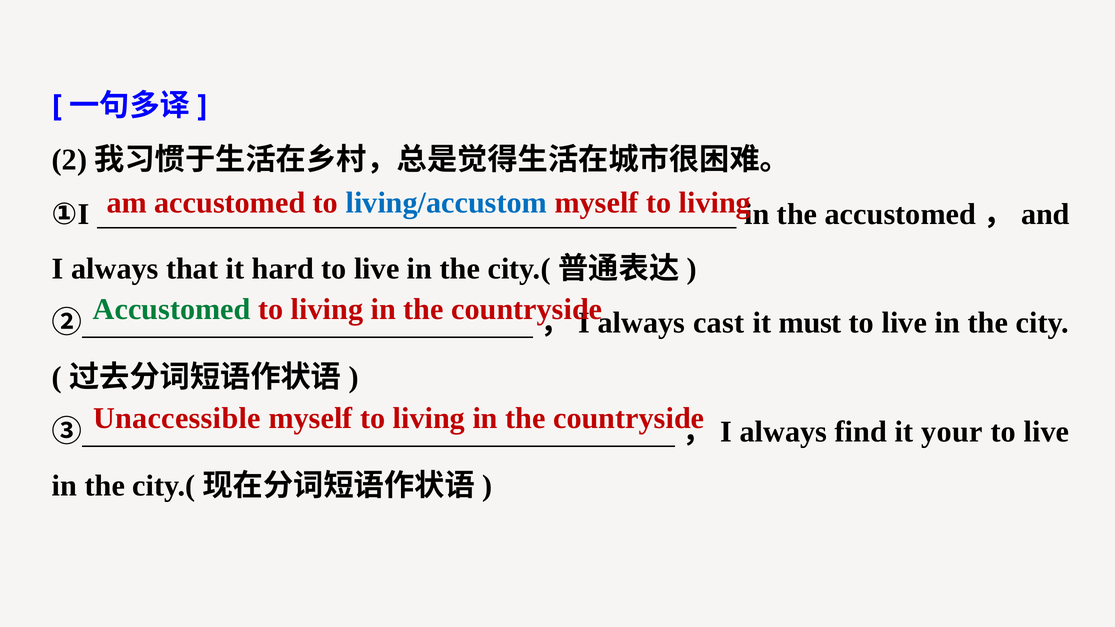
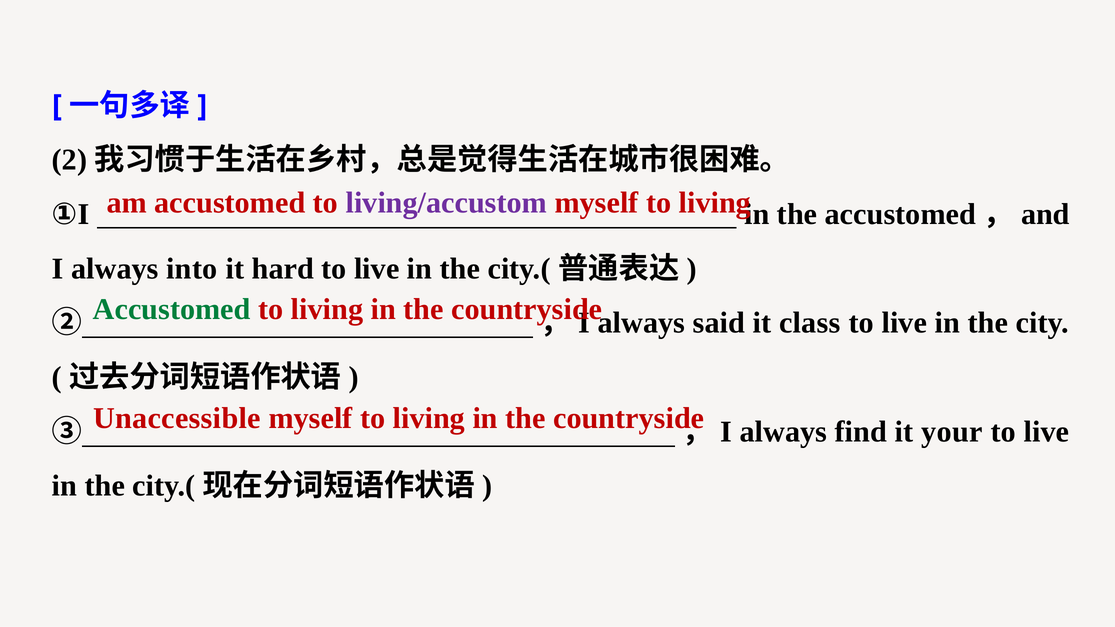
living/accustom colour: blue -> purple (446, 203)
that: that -> into (192, 269)
cast: cast -> said (719, 323)
must: must -> class (810, 323)
